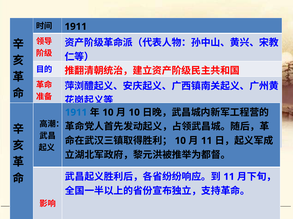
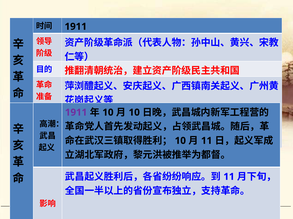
1911 colour: blue -> purple (76, 112)
